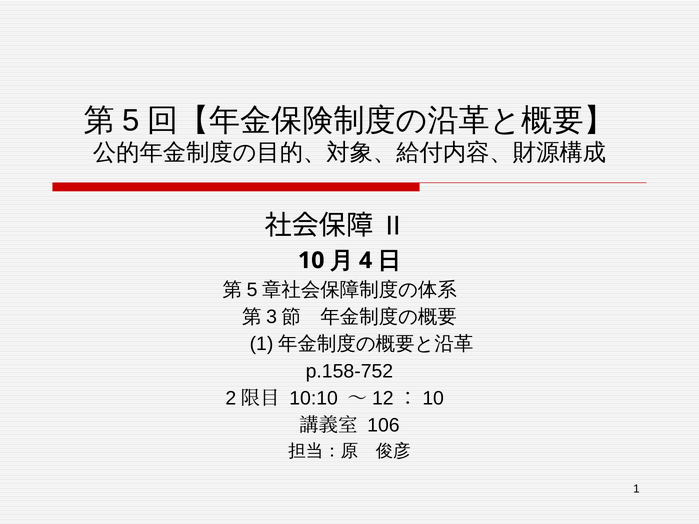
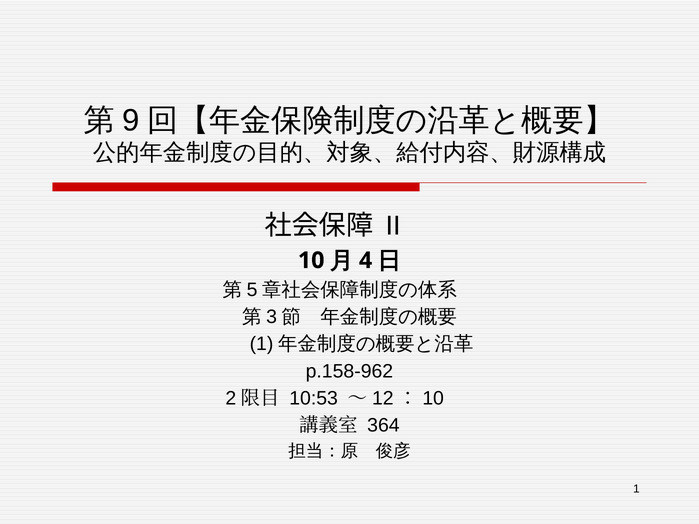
5: 5 -> 9 (131, 121)
p.158-752: p.158-752 -> p.158-962 (349, 371)
10:10: 10:10 -> 10:53 (314, 399)
106: 106 -> 364 (383, 426)
